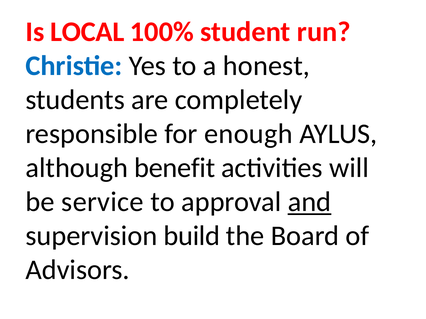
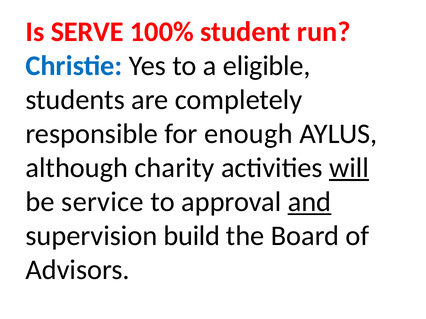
LOCAL: LOCAL -> SERVE (87, 32)
honest: honest -> eligible (267, 66)
benefit: benefit -> charity (174, 168)
will underline: none -> present (349, 168)
